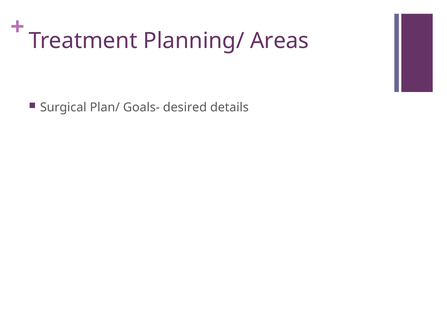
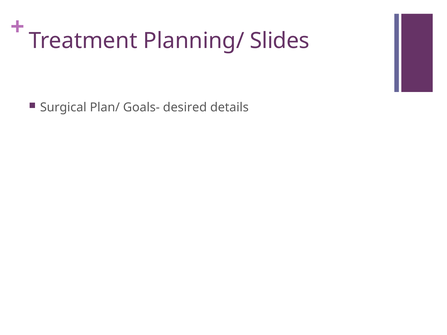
Areas: Areas -> Slides (280, 41)
